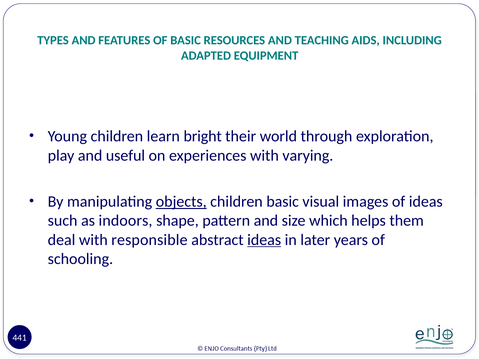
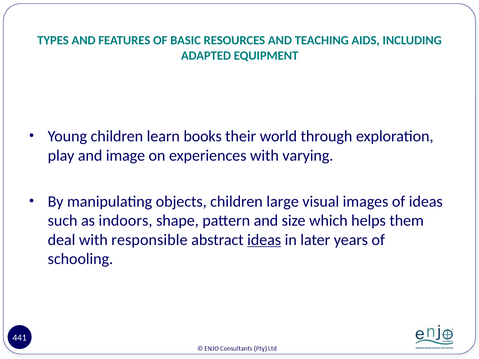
bright: bright -> books (203, 136)
useful: useful -> image (125, 156)
objects underline: present -> none (181, 202)
children basic: basic -> large (283, 202)
